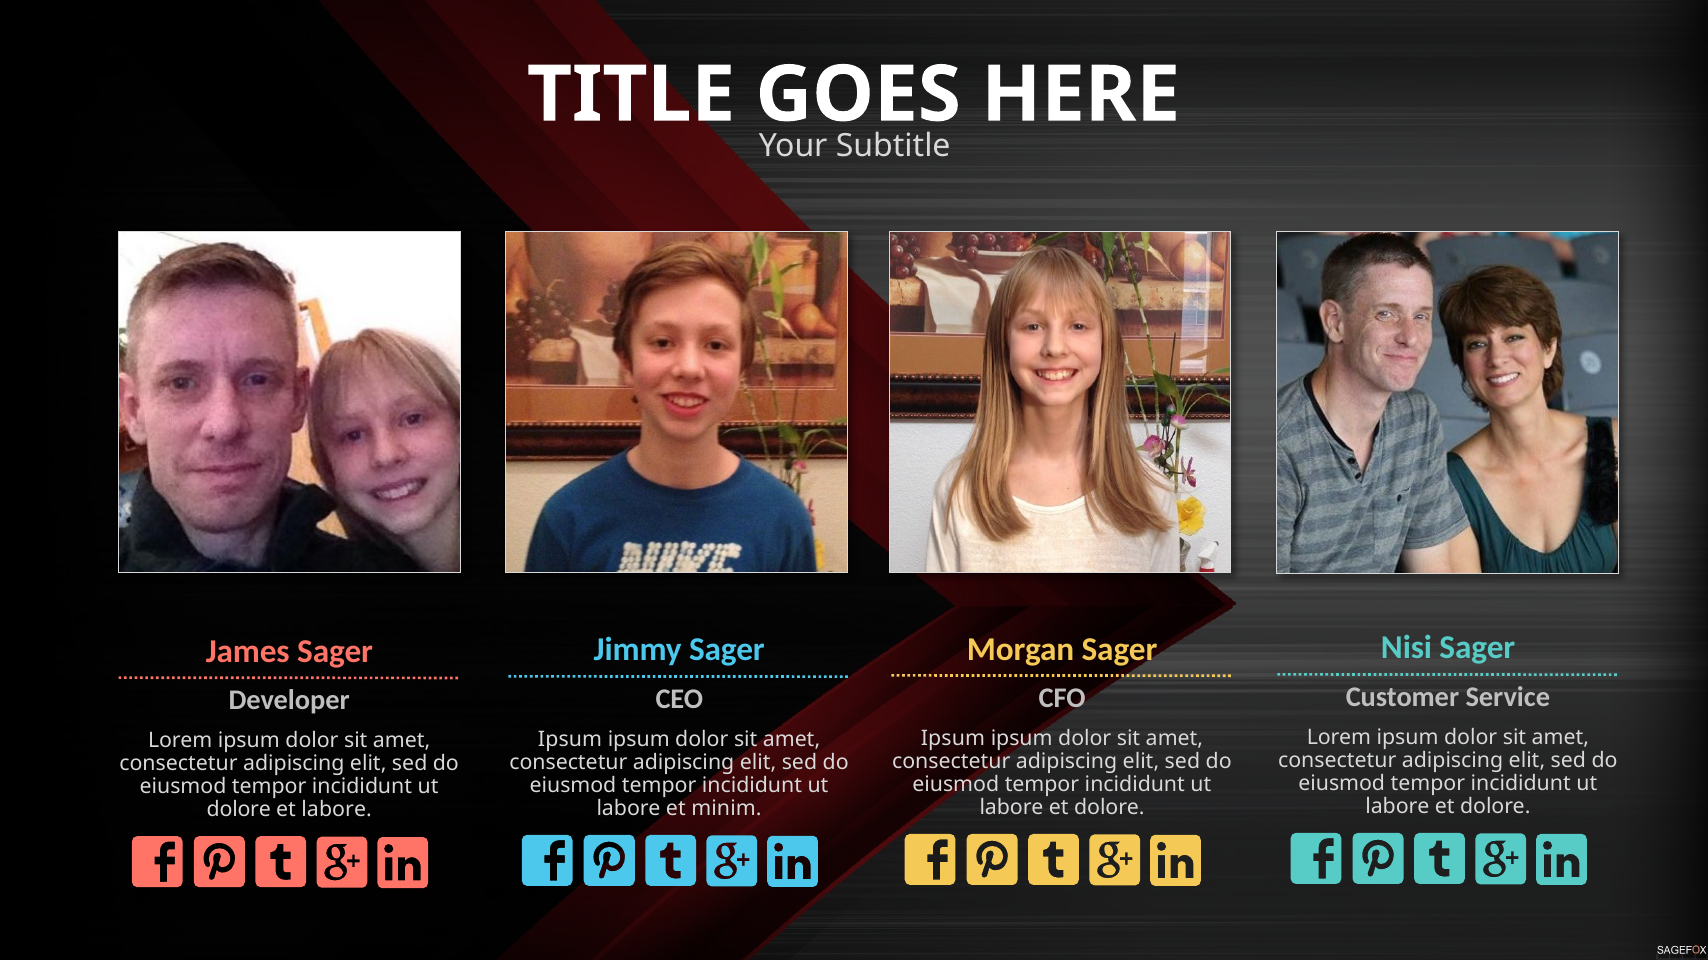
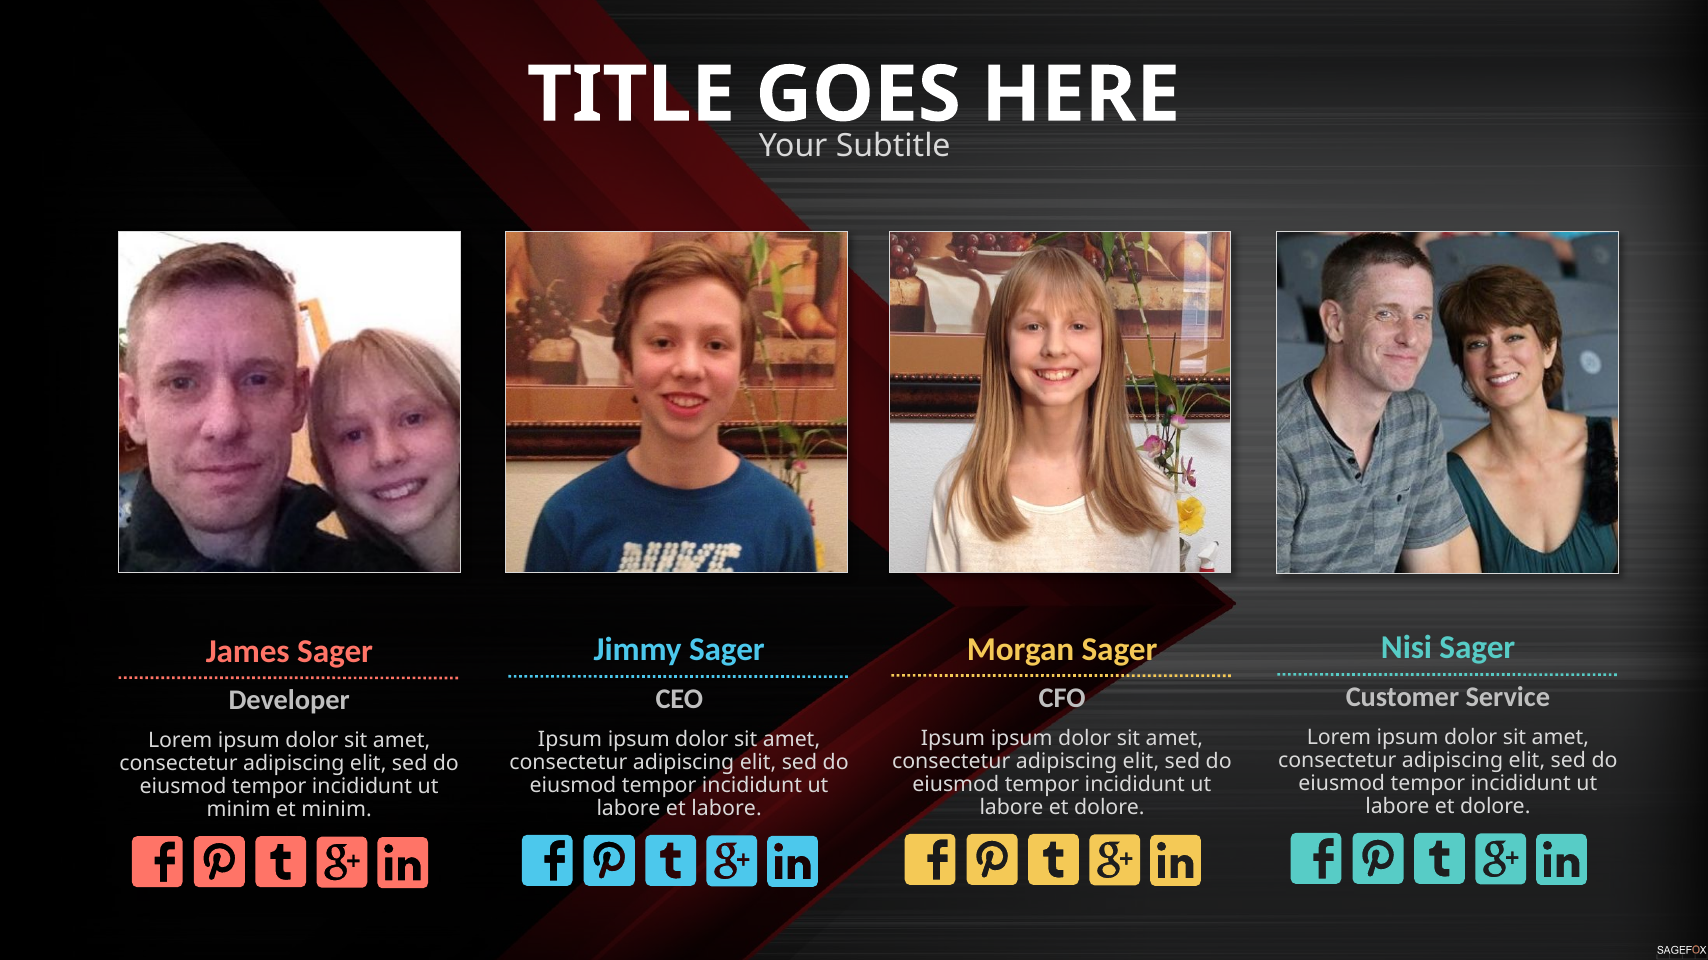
et minim: minim -> labore (727, 809)
dolore: dolore -> minim (239, 810)
et labore: labore -> minim (337, 810)
